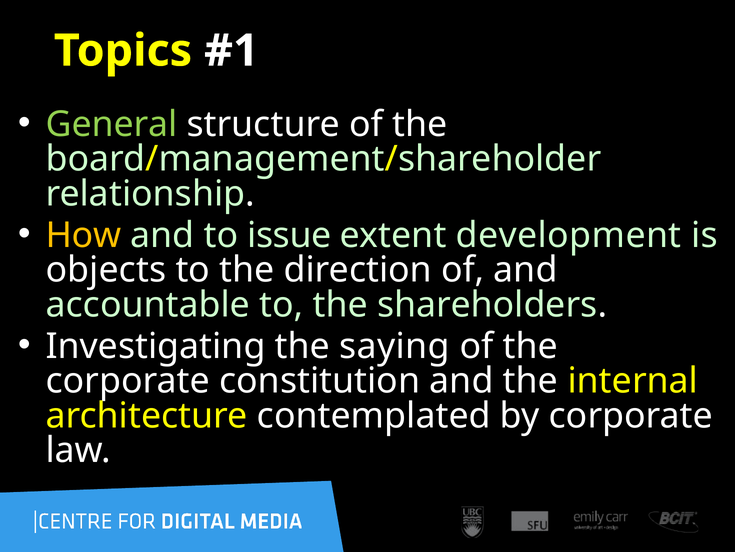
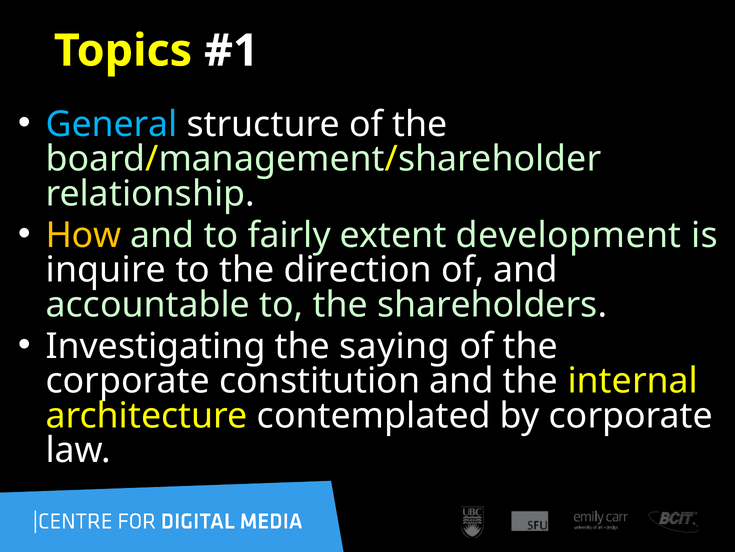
General colour: light green -> light blue (112, 124)
issue: issue -> fairly (289, 235)
objects: objects -> inquire (106, 270)
